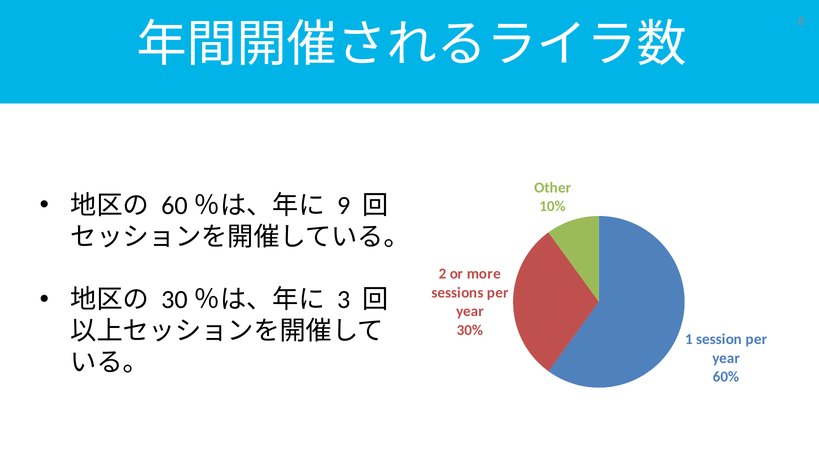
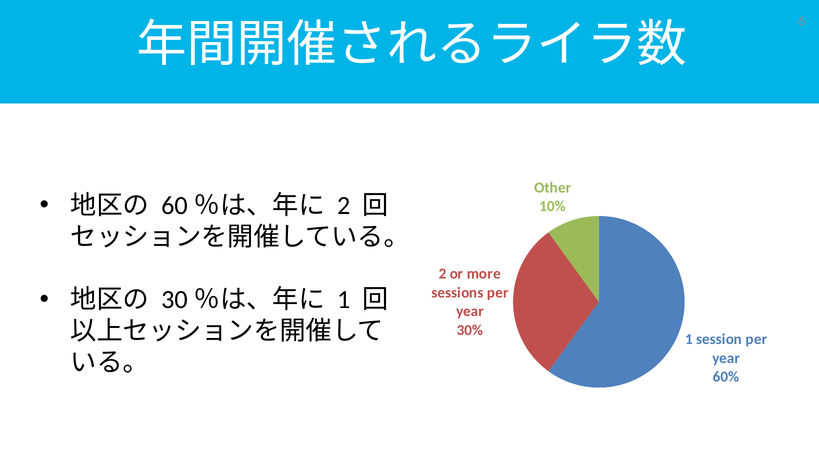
9: 9 -> 2 (344, 205)
3: 3 -> 1 (344, 300)
